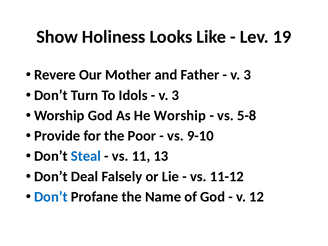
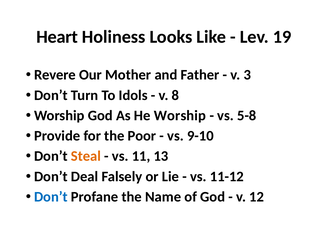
Show: Show -> Heart (57, 37)
3: 3 -> 8 (175, 95)
Steal colour: blue -> orange (86, 156)
